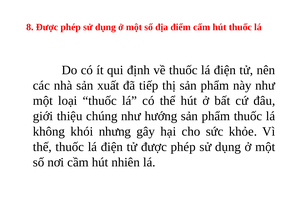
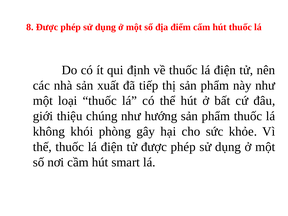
nhưng: nhưng -> phòng (115, 131)
nhiên: nhiên -> smart (126, 162)
